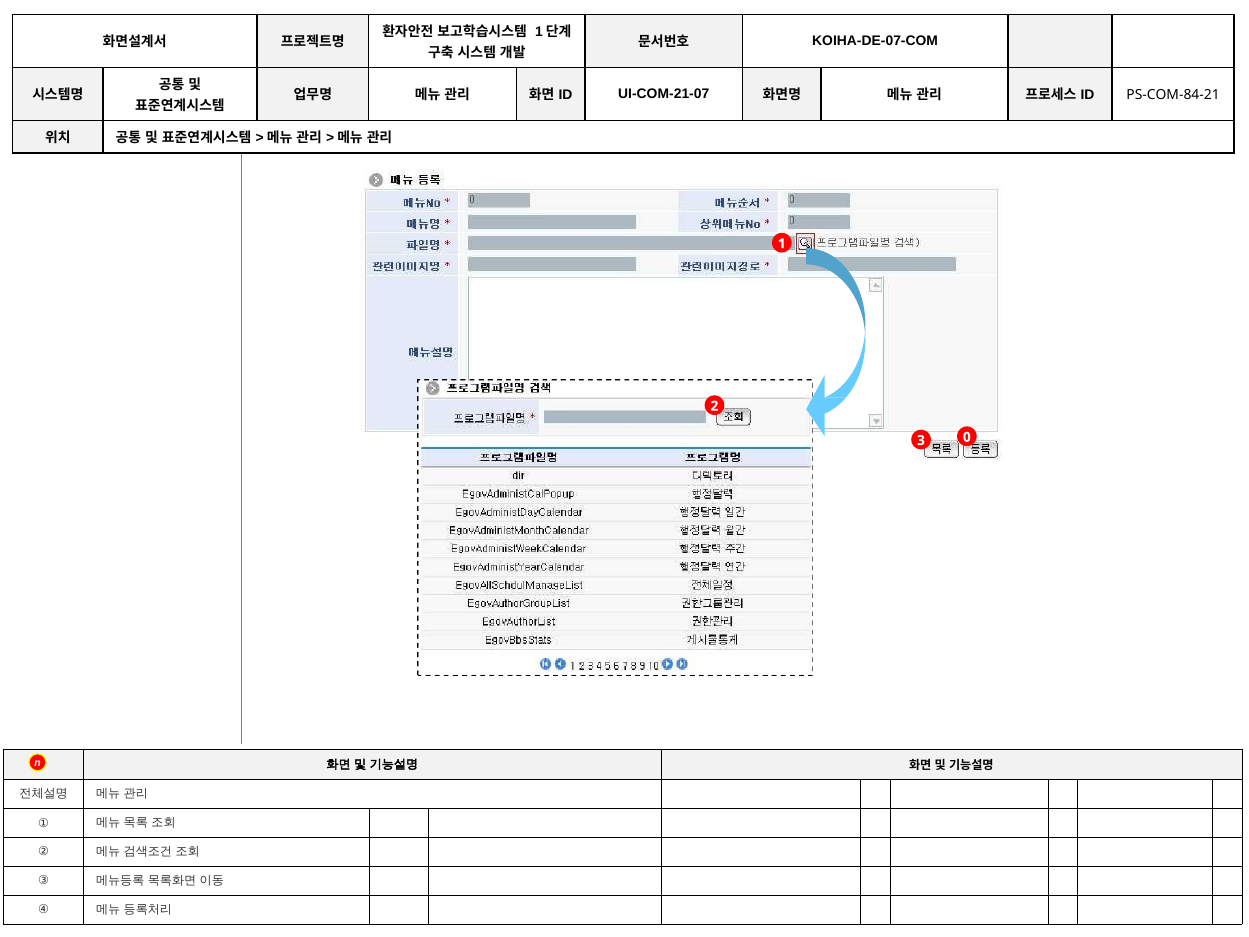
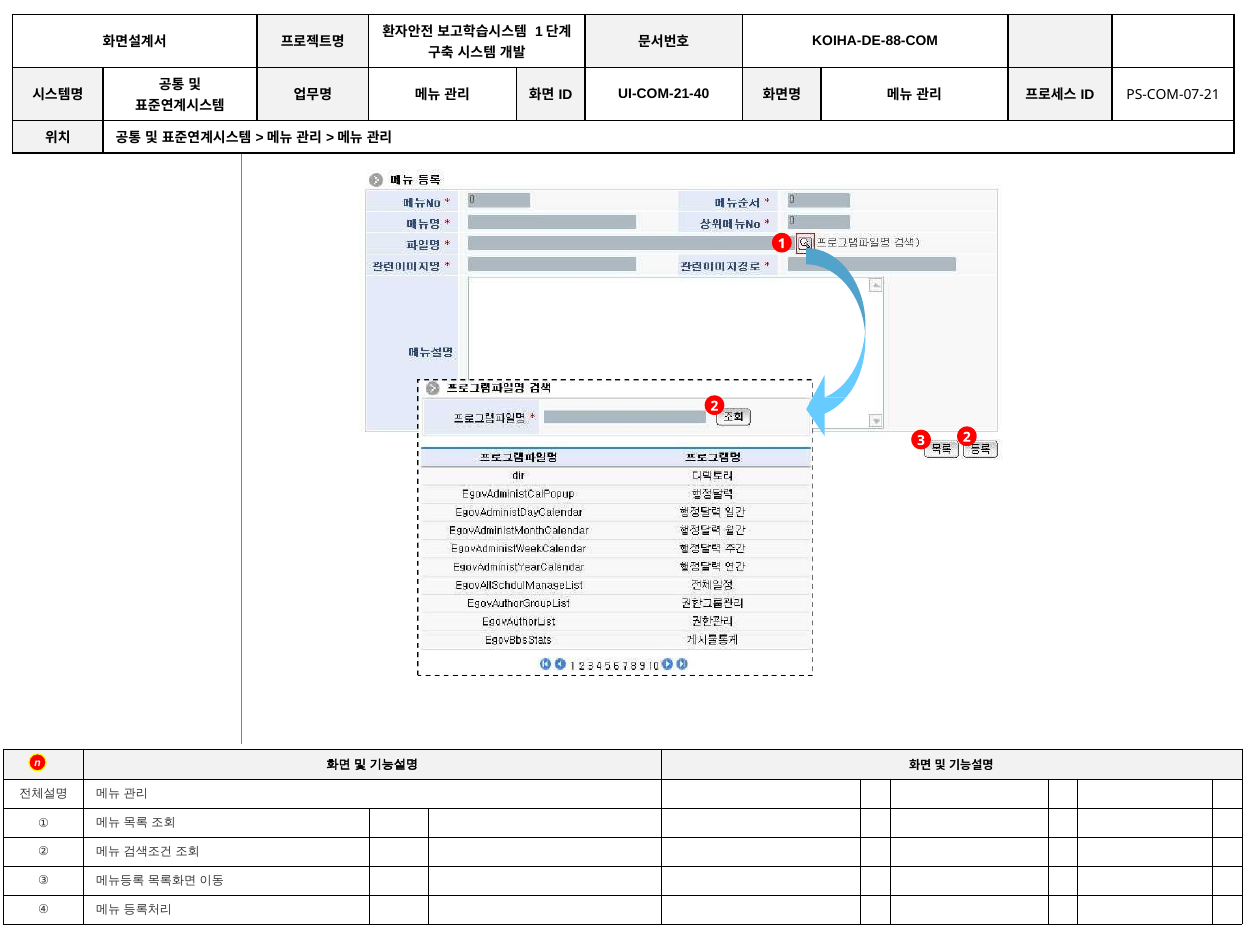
KOIHA-DE-07-COM: KOIHA-DE-07-COM -> KOIHA-DE-88-COM (875, 41)
UI-COM-21-07: UI-COM-21-07 -> UI-COM-21-40 (664, 94)
PS-COM-84-21: PS-COM-84-21 -> PS-COM-07-21 (1173, 95)
3 0: 0 -> 2 (967, 437)
